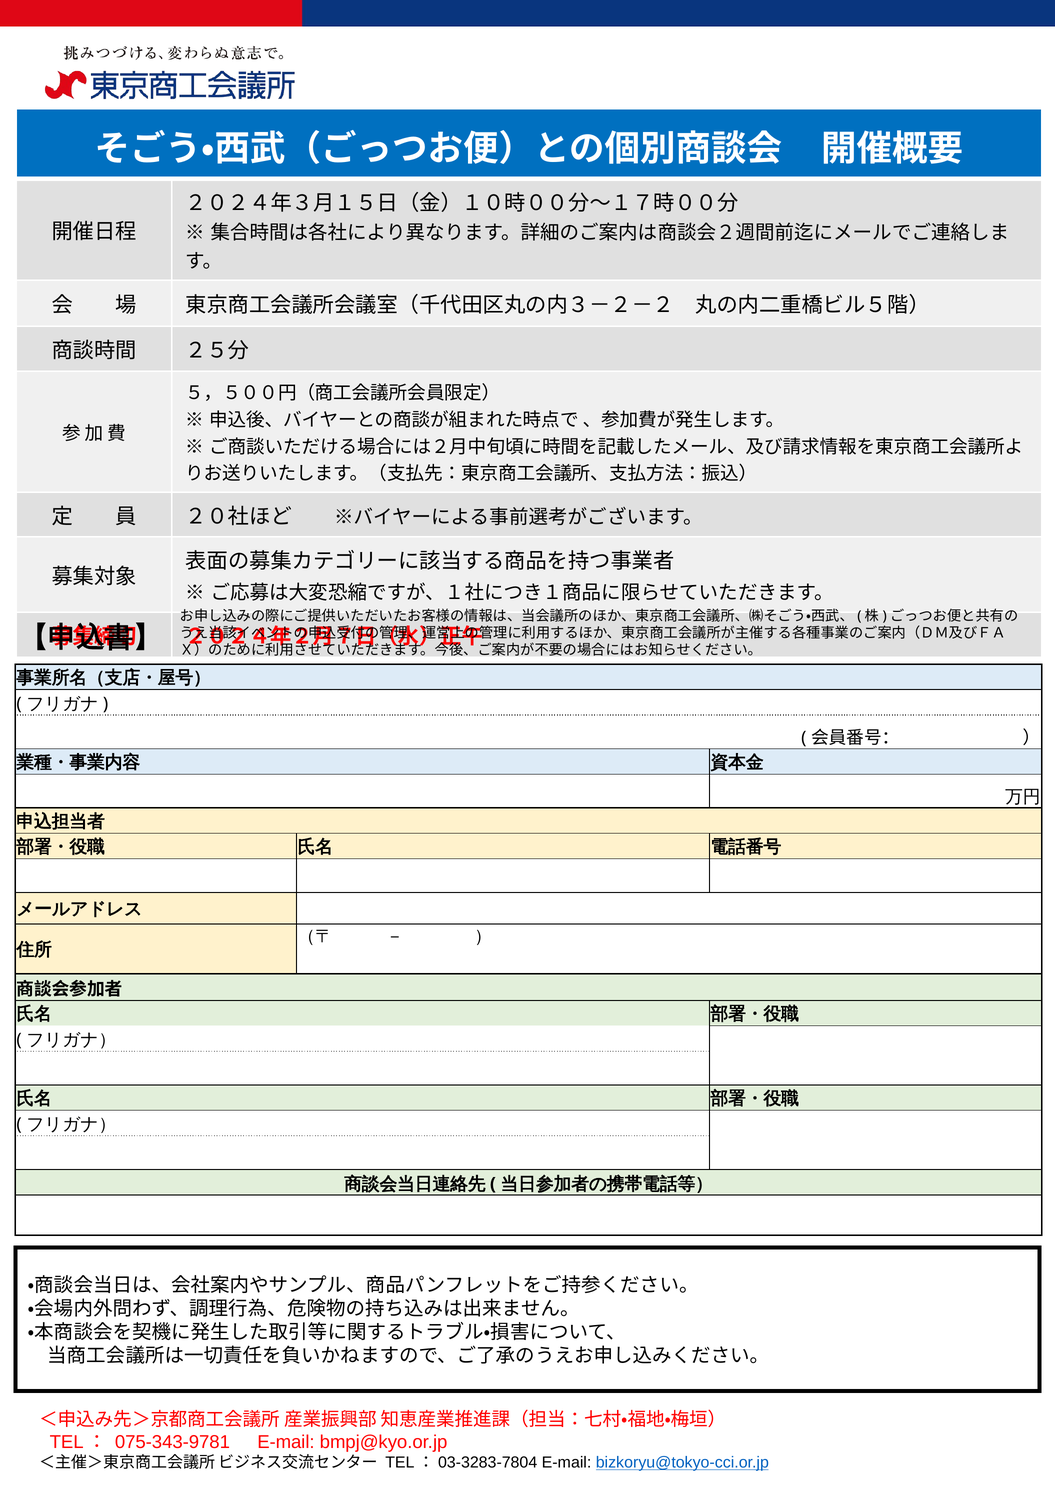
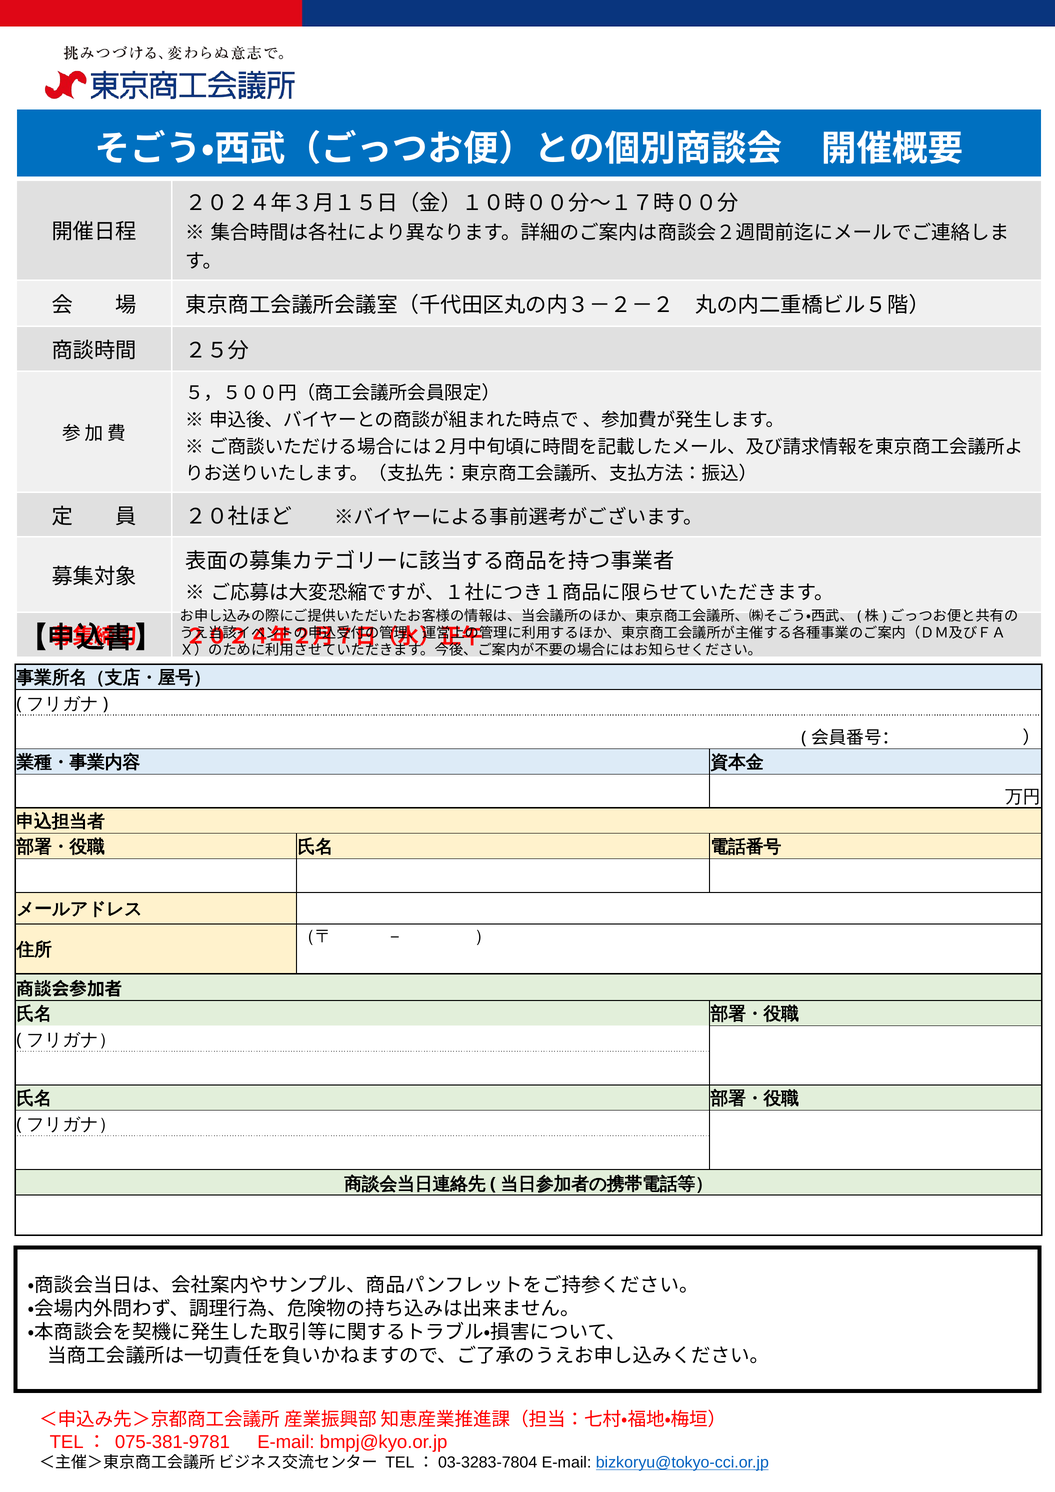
075-343-9781: 075-343-9781 -> 075-381-9781 (172, 1442)
